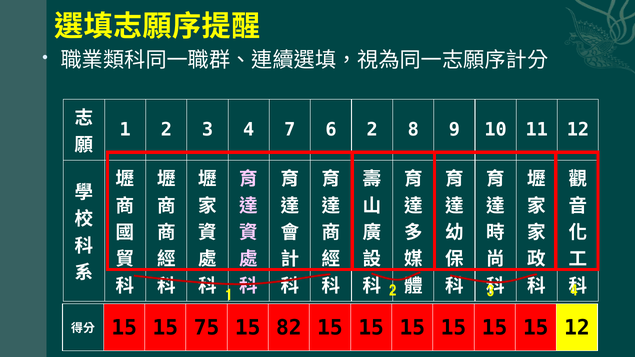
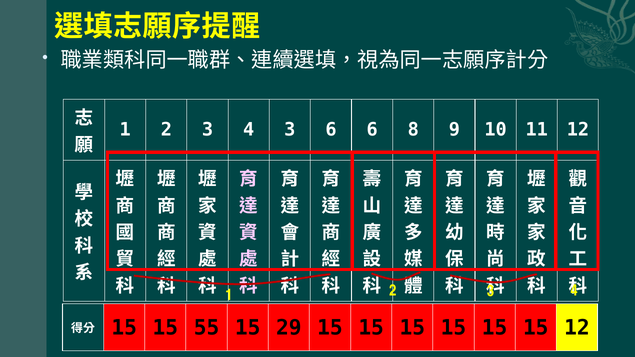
4 7: 7 -> 3 (290, 130)
6 2: 2 -> 6 (372, 130)
75: 75 -> 55 (207, 328)
82: 82 -> 29 (289, 328)
